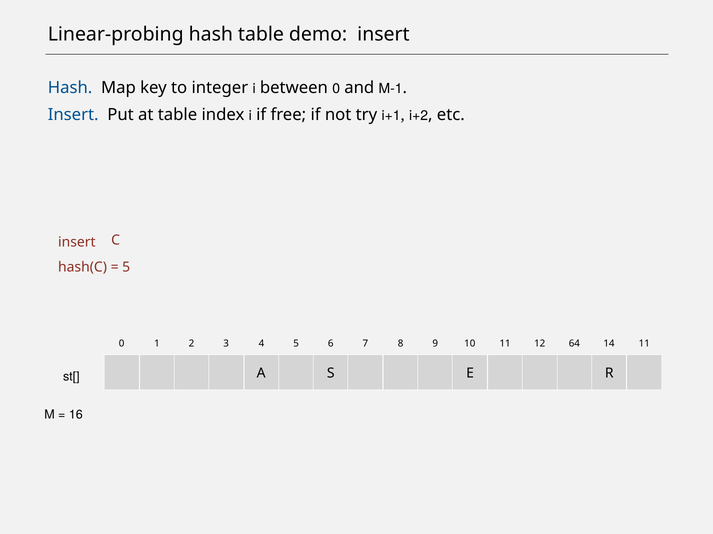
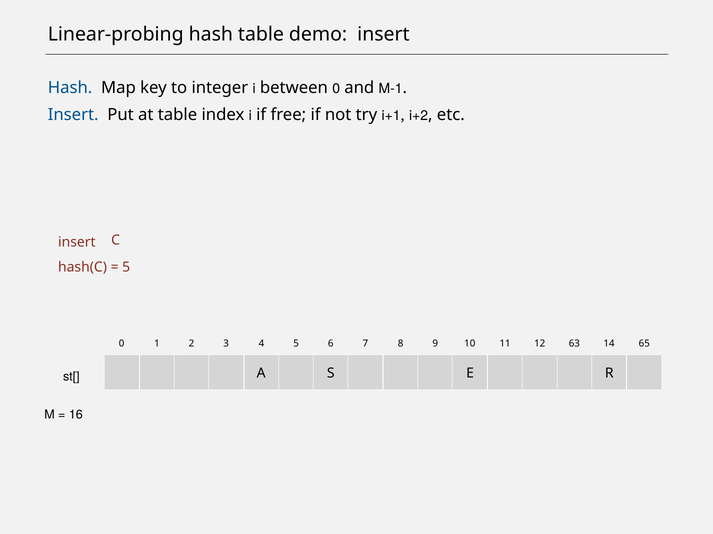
64: 64 -> 63 (574, 344)
14 11: 11 -> 65 (644, 344)
